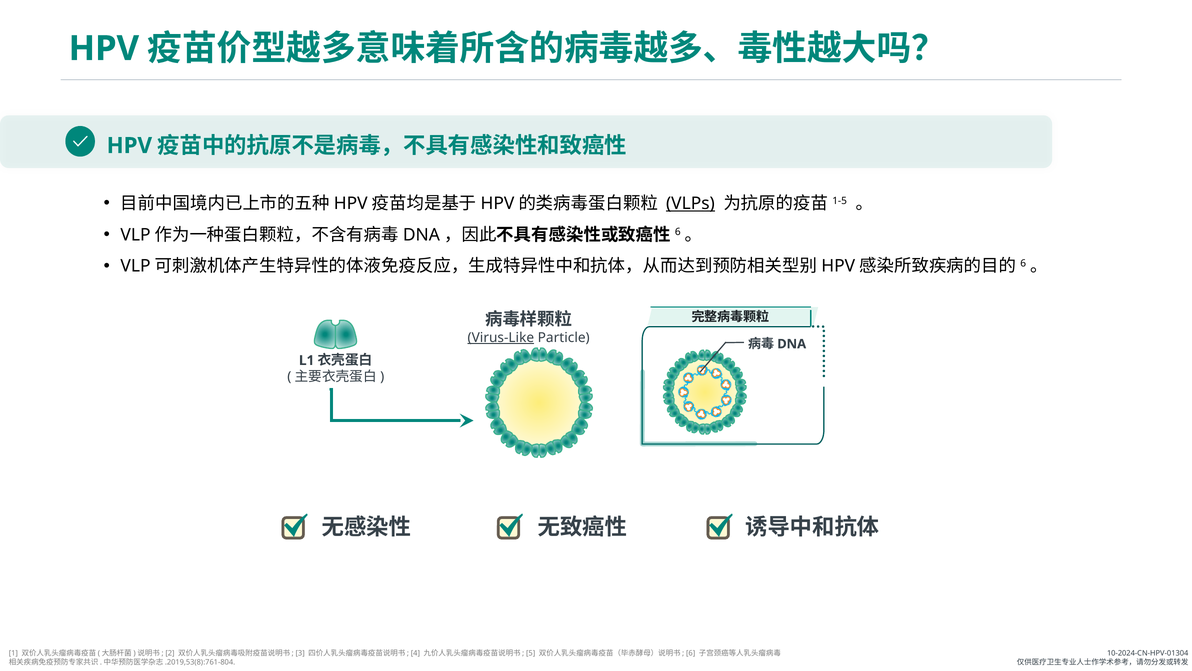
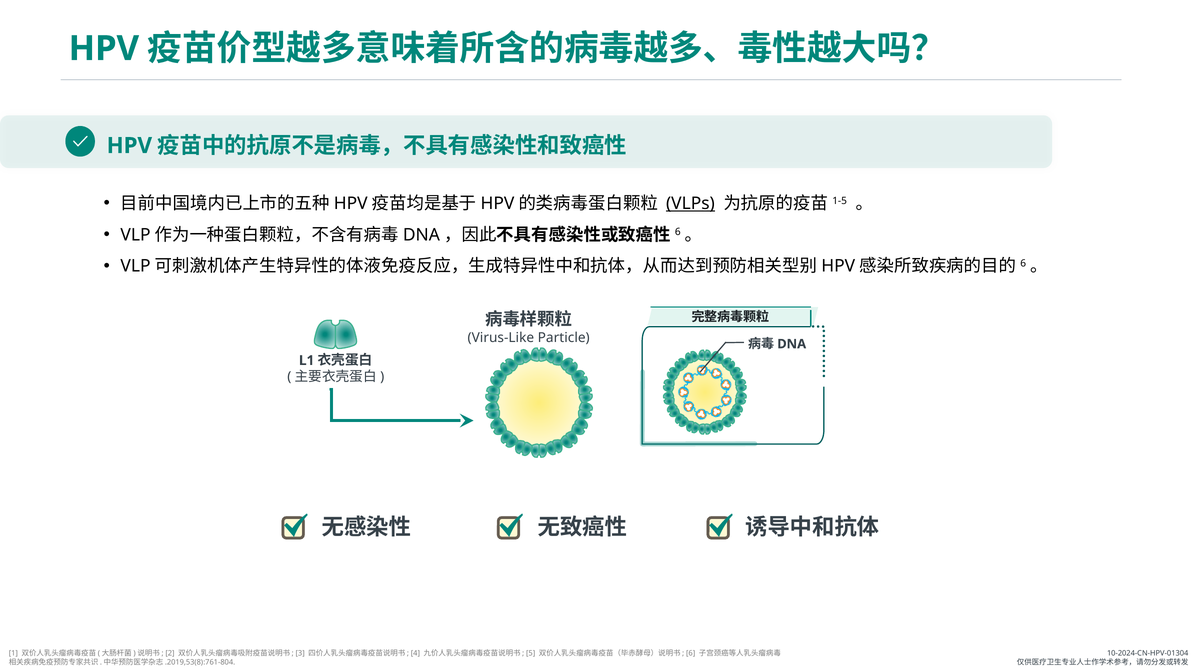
Virus-Like underline: present -> none (501, 337)
